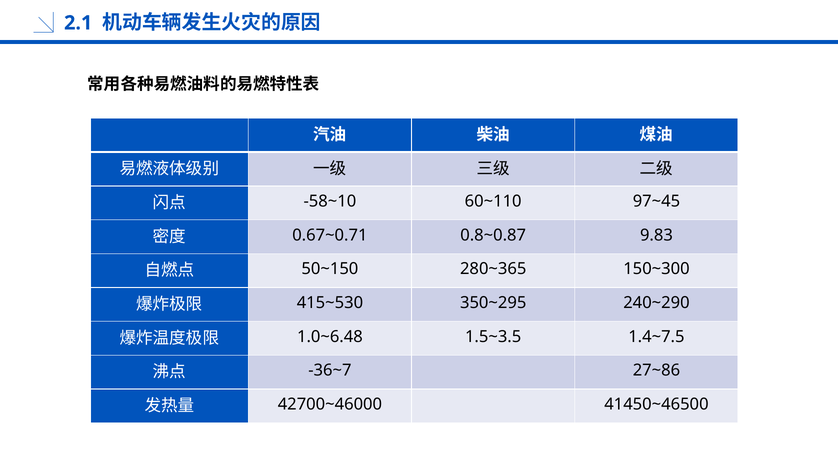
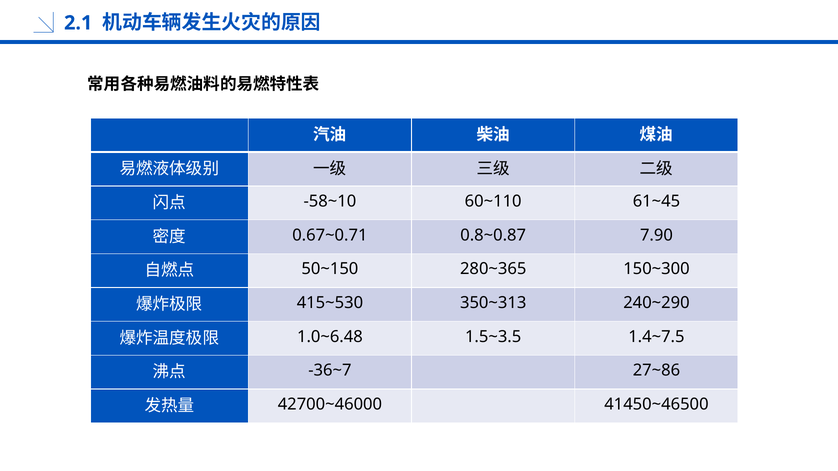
97~45: 97~45 -> 61~45 (656, 201)
9.83: 9.83 -> 7.90 (656, 235)
350~295: 350~295 -> 350~313 (493, 303)
